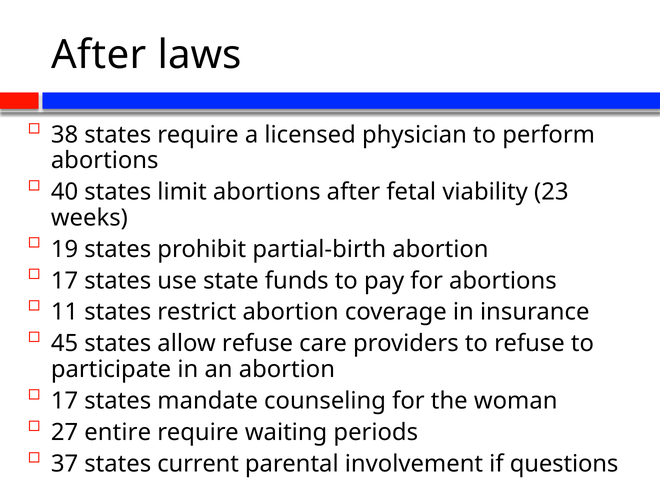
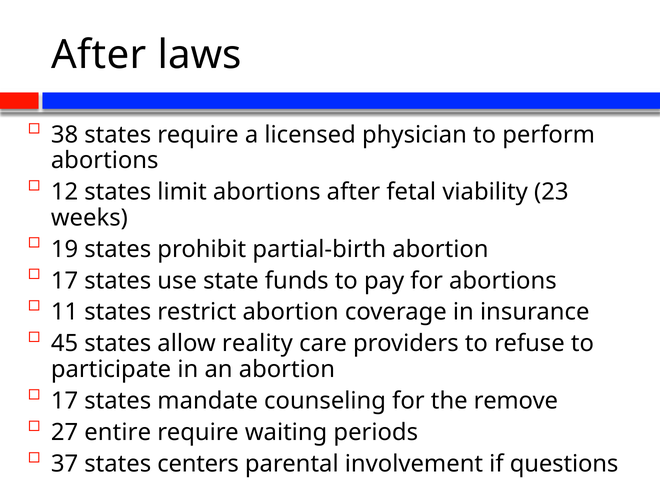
40: 40 -> 12 (65, 192)
allow refuse: refuse -> reality (257, 344)
woman: woman -> remove (516, 401)
current: current -> centers (198, 464)
